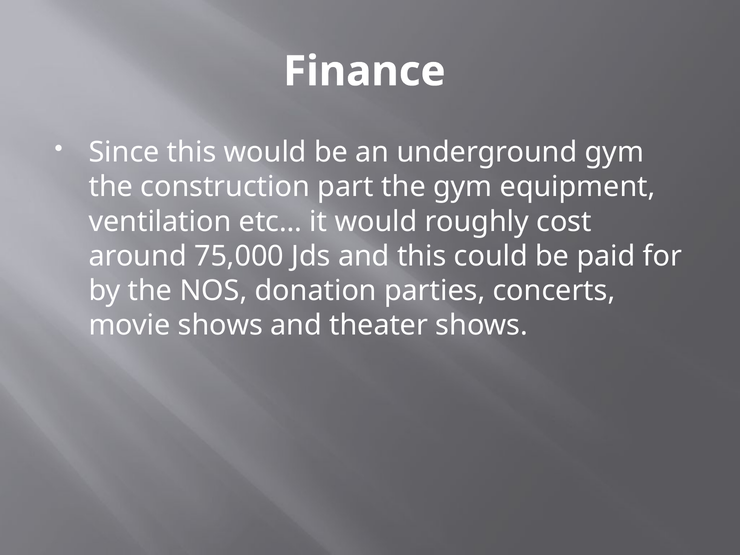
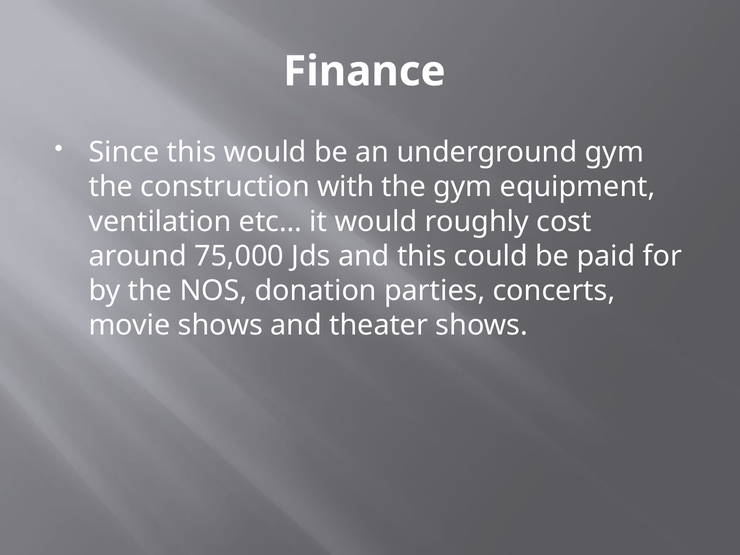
part: part -> with (346, 187)
